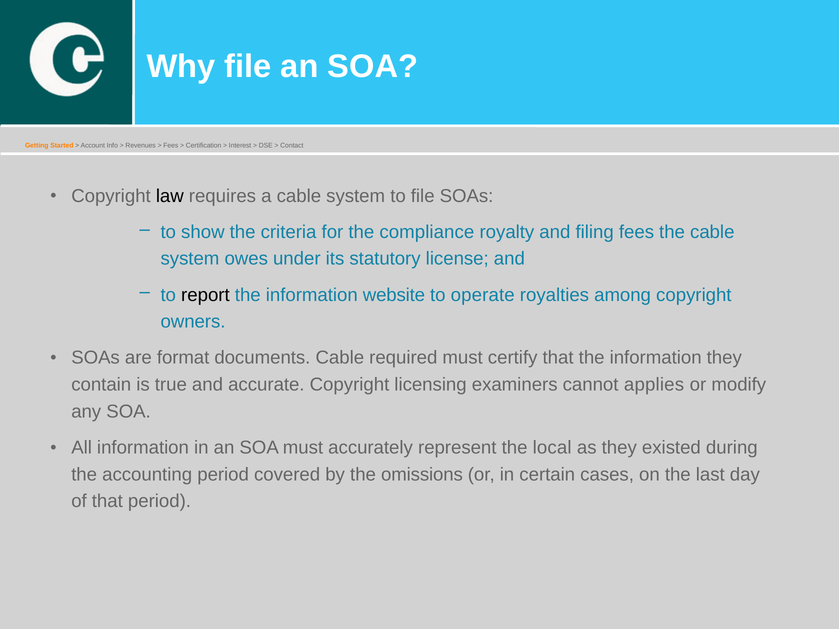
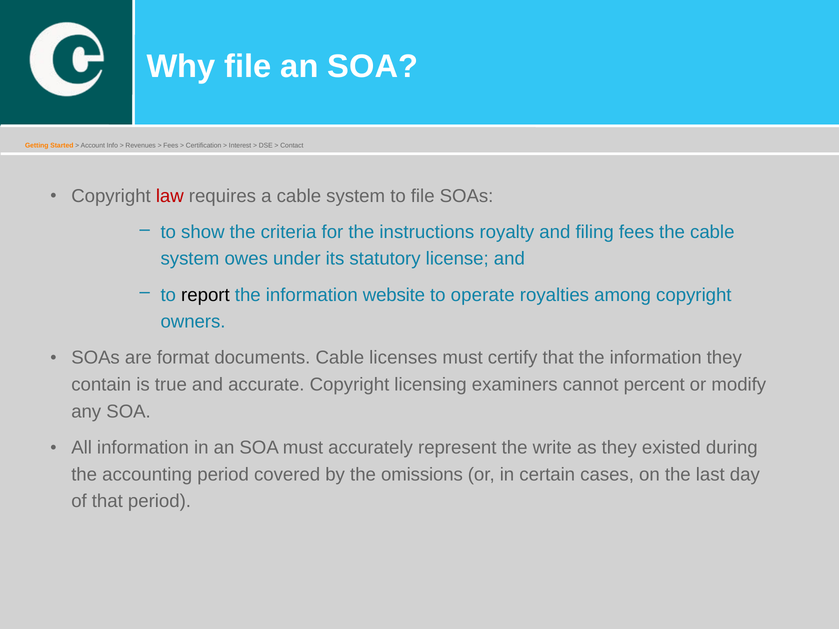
law colour: black -> red (170, 196)
compliance: compliance -> instructions (427, 232)
required: required -> licenses (403, 358)
applies: applies -> percent (654, 385)
local: local -> write (552, 448)
